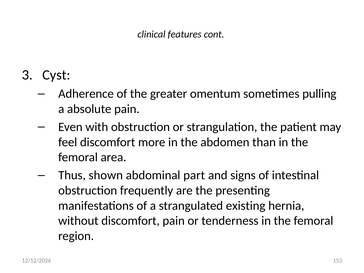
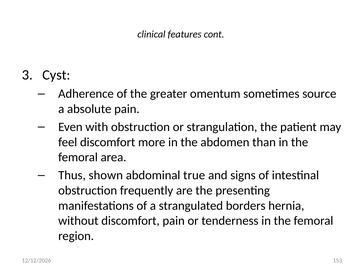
pulling: pulling -> source (319, 94)
part: part -> true (194, 175)
existing: existing -> borders (246, 206)
